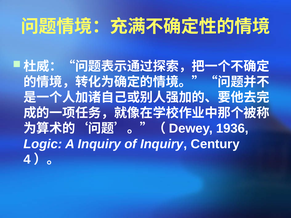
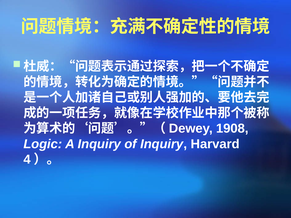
1936: 1936 -> 1908 (232, 129)
Century: Century -> Harvard (215, 144)
